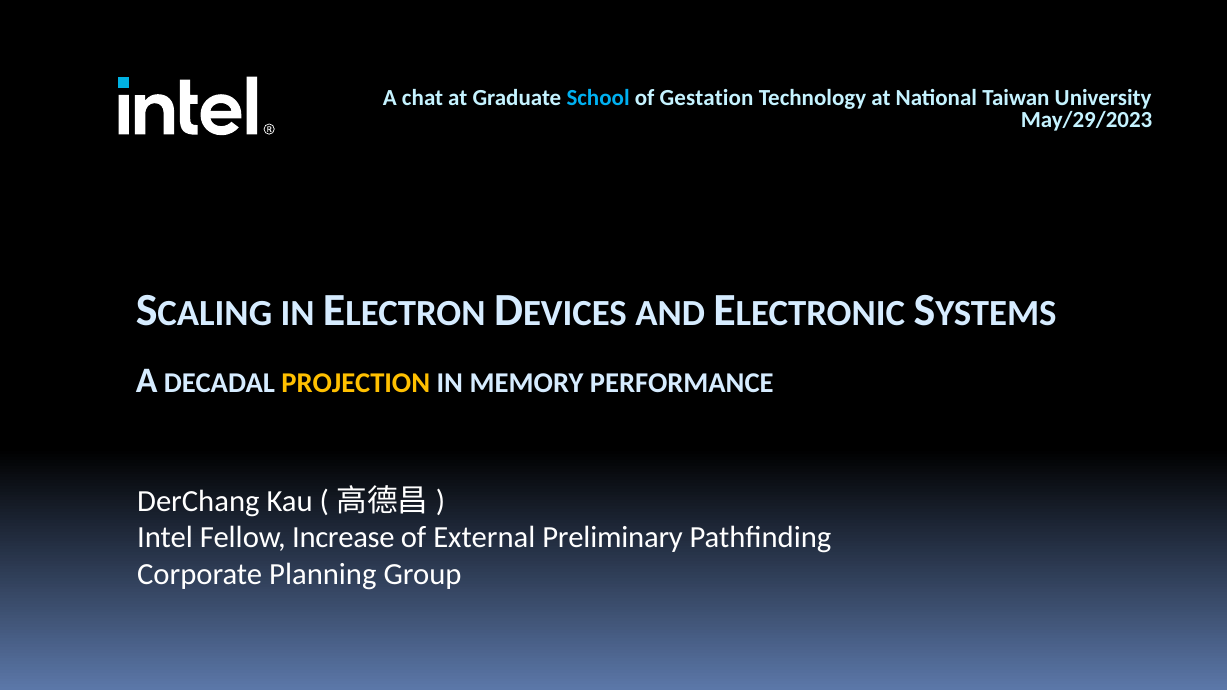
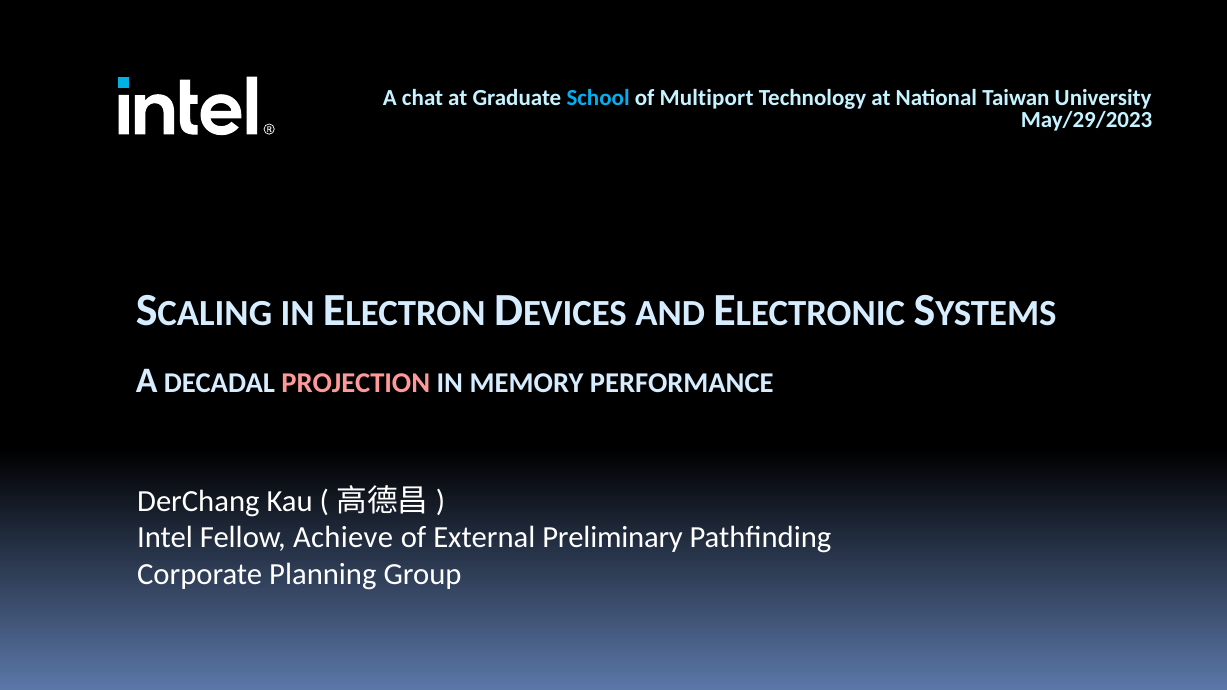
Gestation: Gestation -> Multiport (707, 98)
PROJECTION colour: yellow -> pink (356, 383)
Increase: Increase -> Achieve (343, 538)
